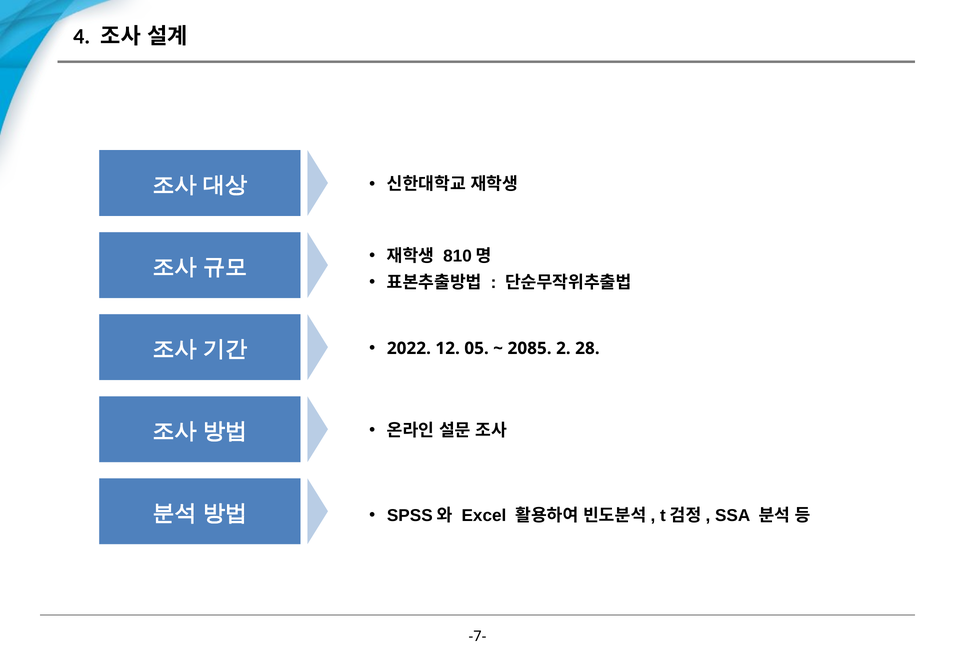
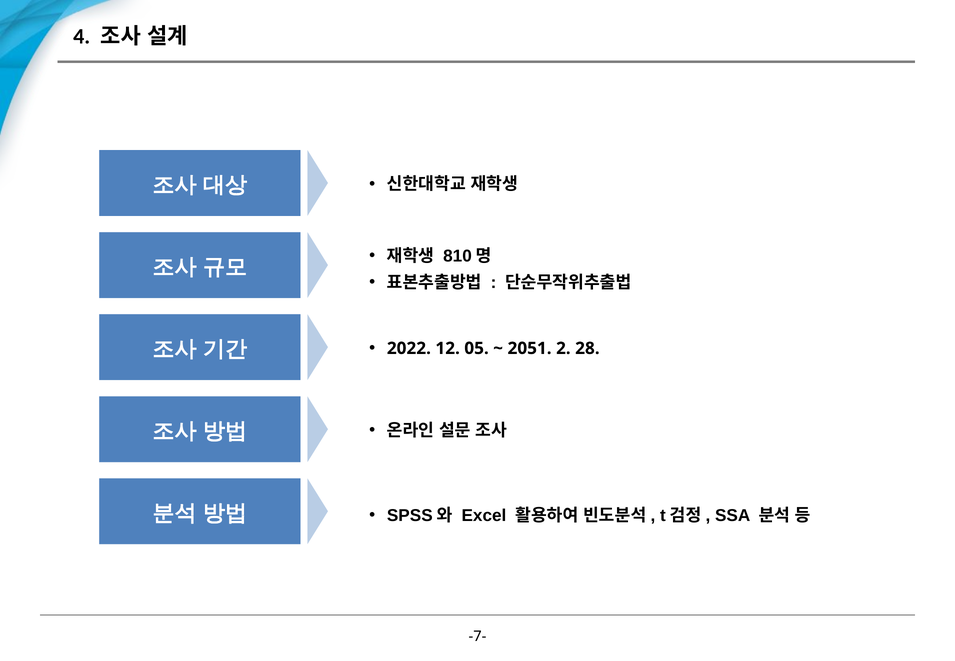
2085: 2085 -> 2051 (530, 348)
